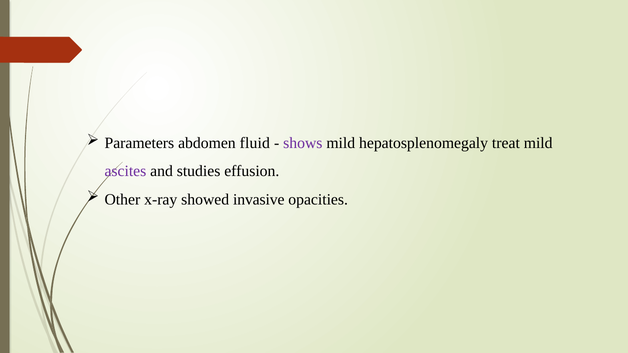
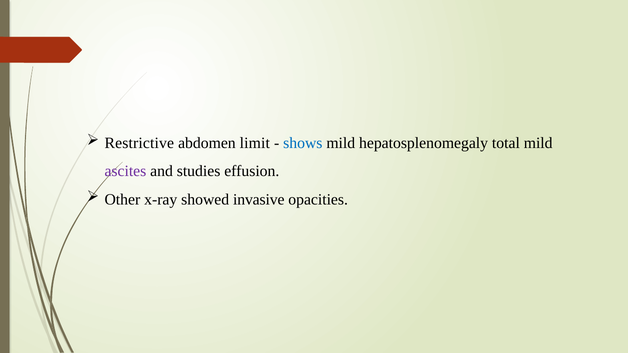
Parameters: Parameters -> Restrictive (139, 143)
fluid: fluid -> limit (255, 143)
shows colour: purple -> blue (303, 143)
treat: treat -> total (506, 143)
